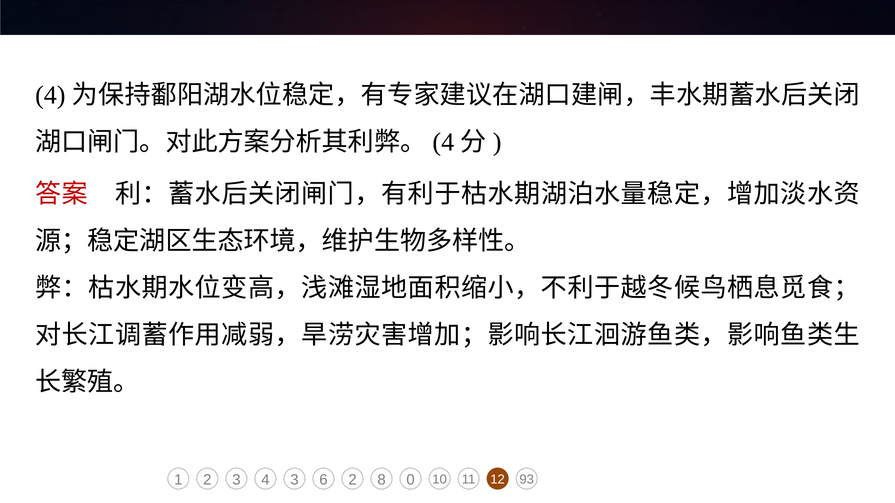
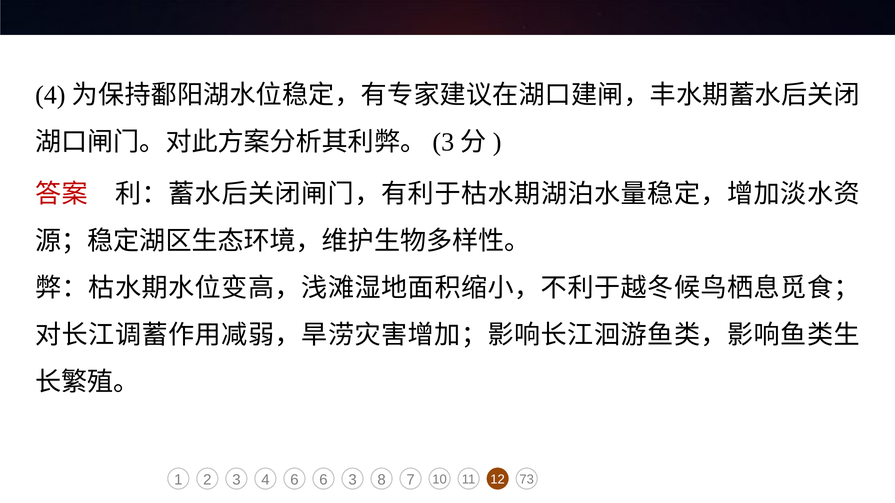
4: 4 -> 3 (443, 142)
4 3: 3 -> 6 (294, 480)
6 2: 2 -> 3 (353, 480)
0: 0 -> 7 (411, 480)
93: 93 -> 73 (527, 480)
